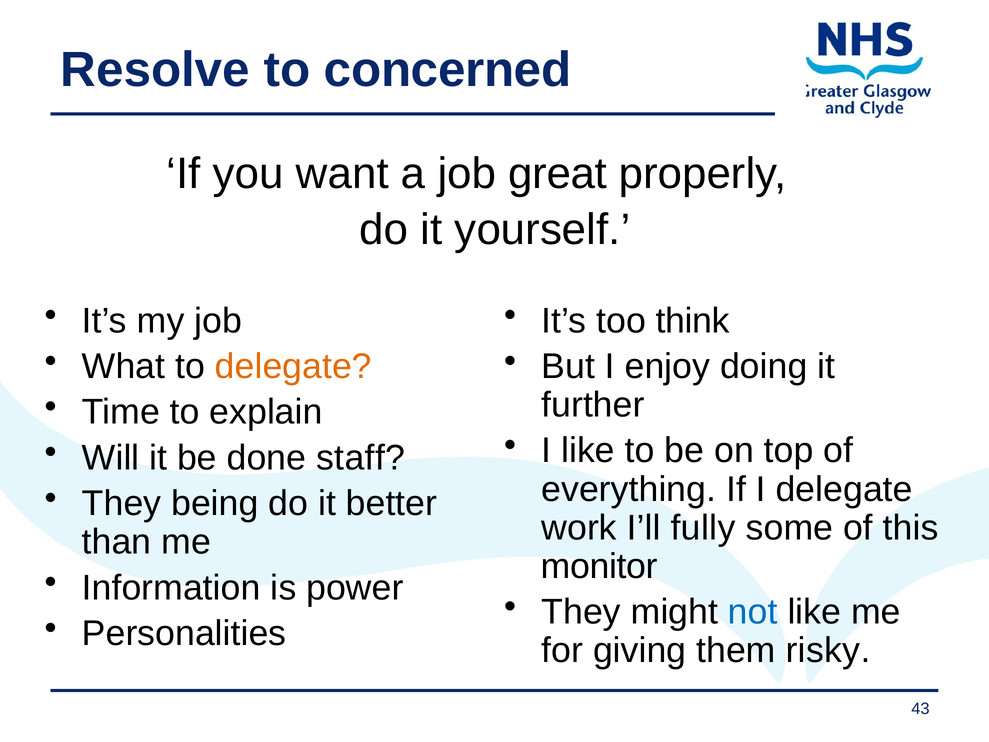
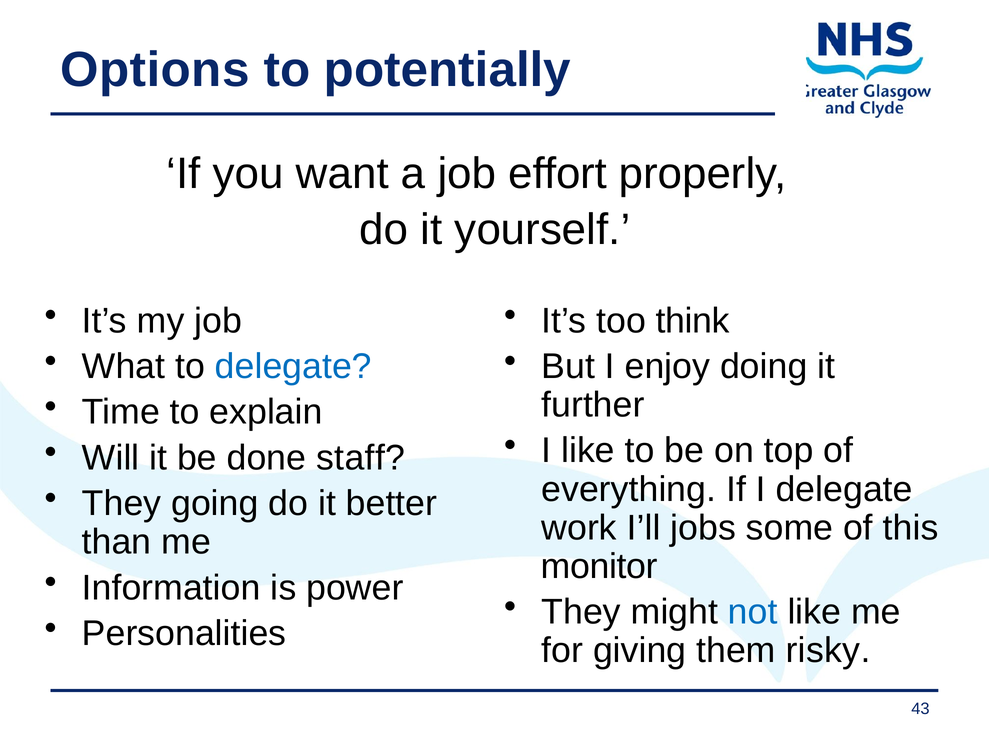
Resolve: Resolve -> Options (155, 70)
concerned: concerned -> potentially (447, 70)
great: great -> effort (558, 173)
delegate colour: orange -> blue (293, 366)
being: being -> going (215, 503)
fully: fully -> jobs (703, 528)
